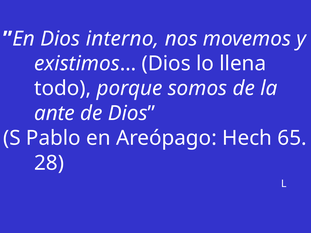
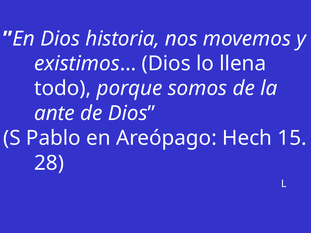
interno: interno -> historia (123, 39)
65: 65 -> 15 (292, 138)
